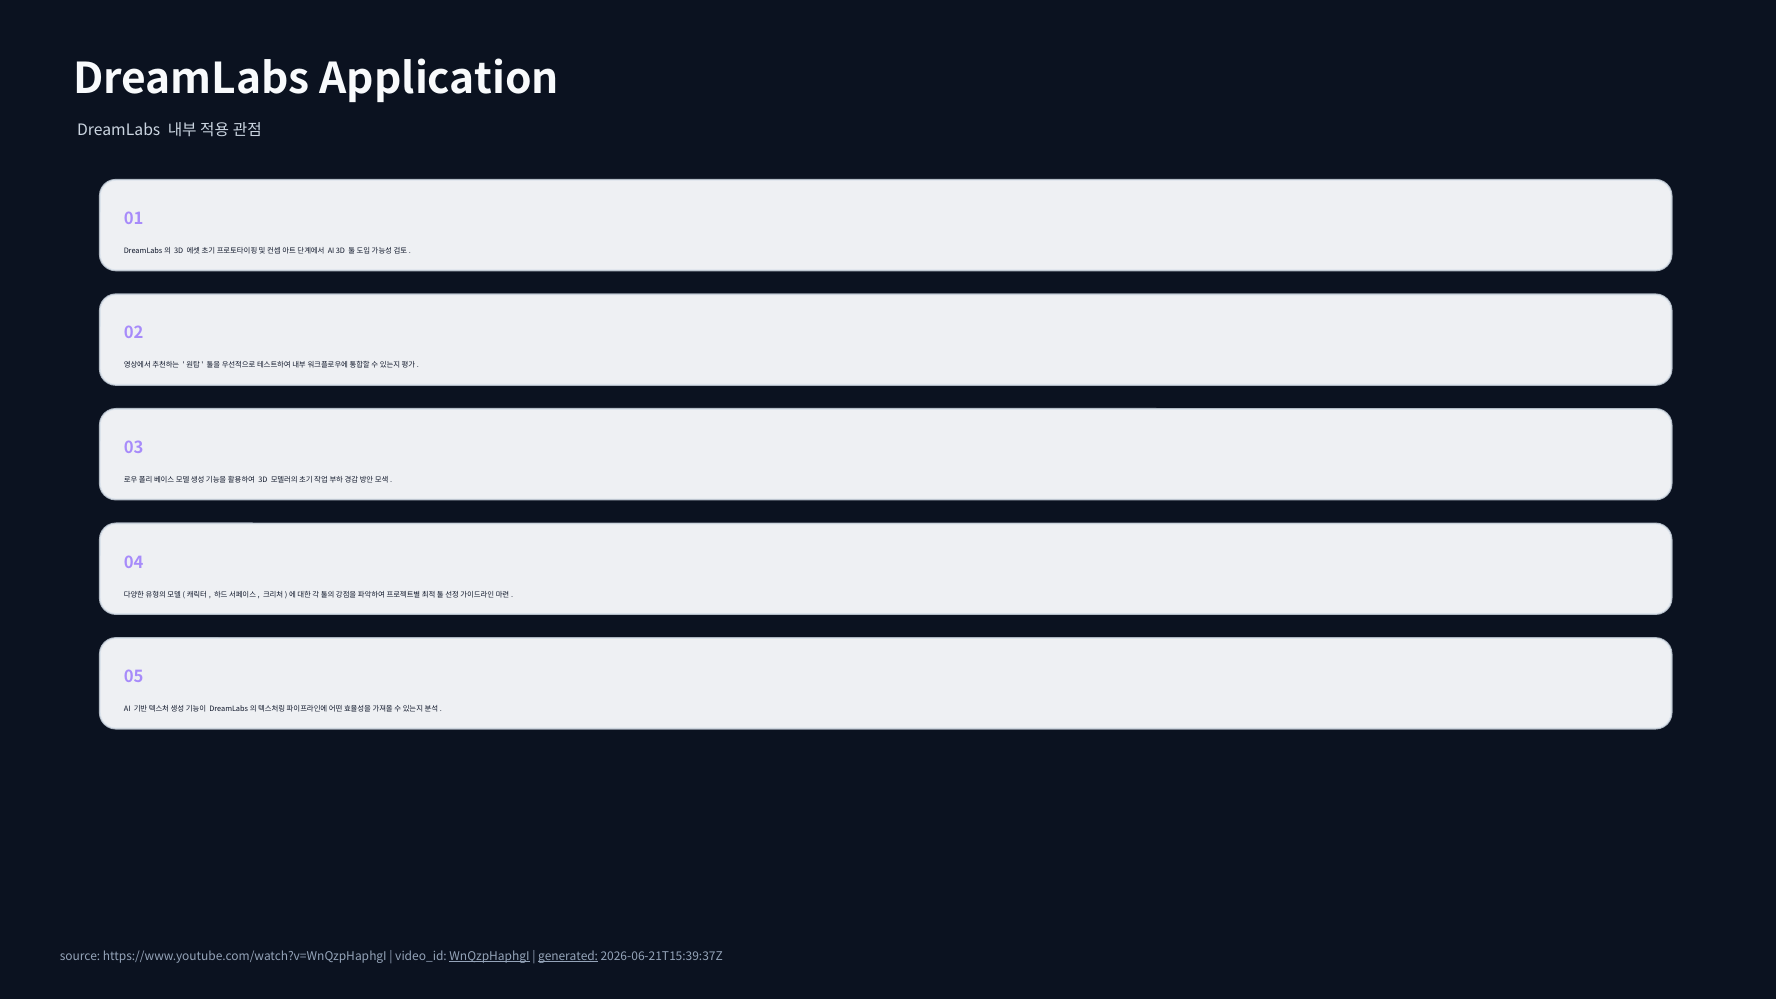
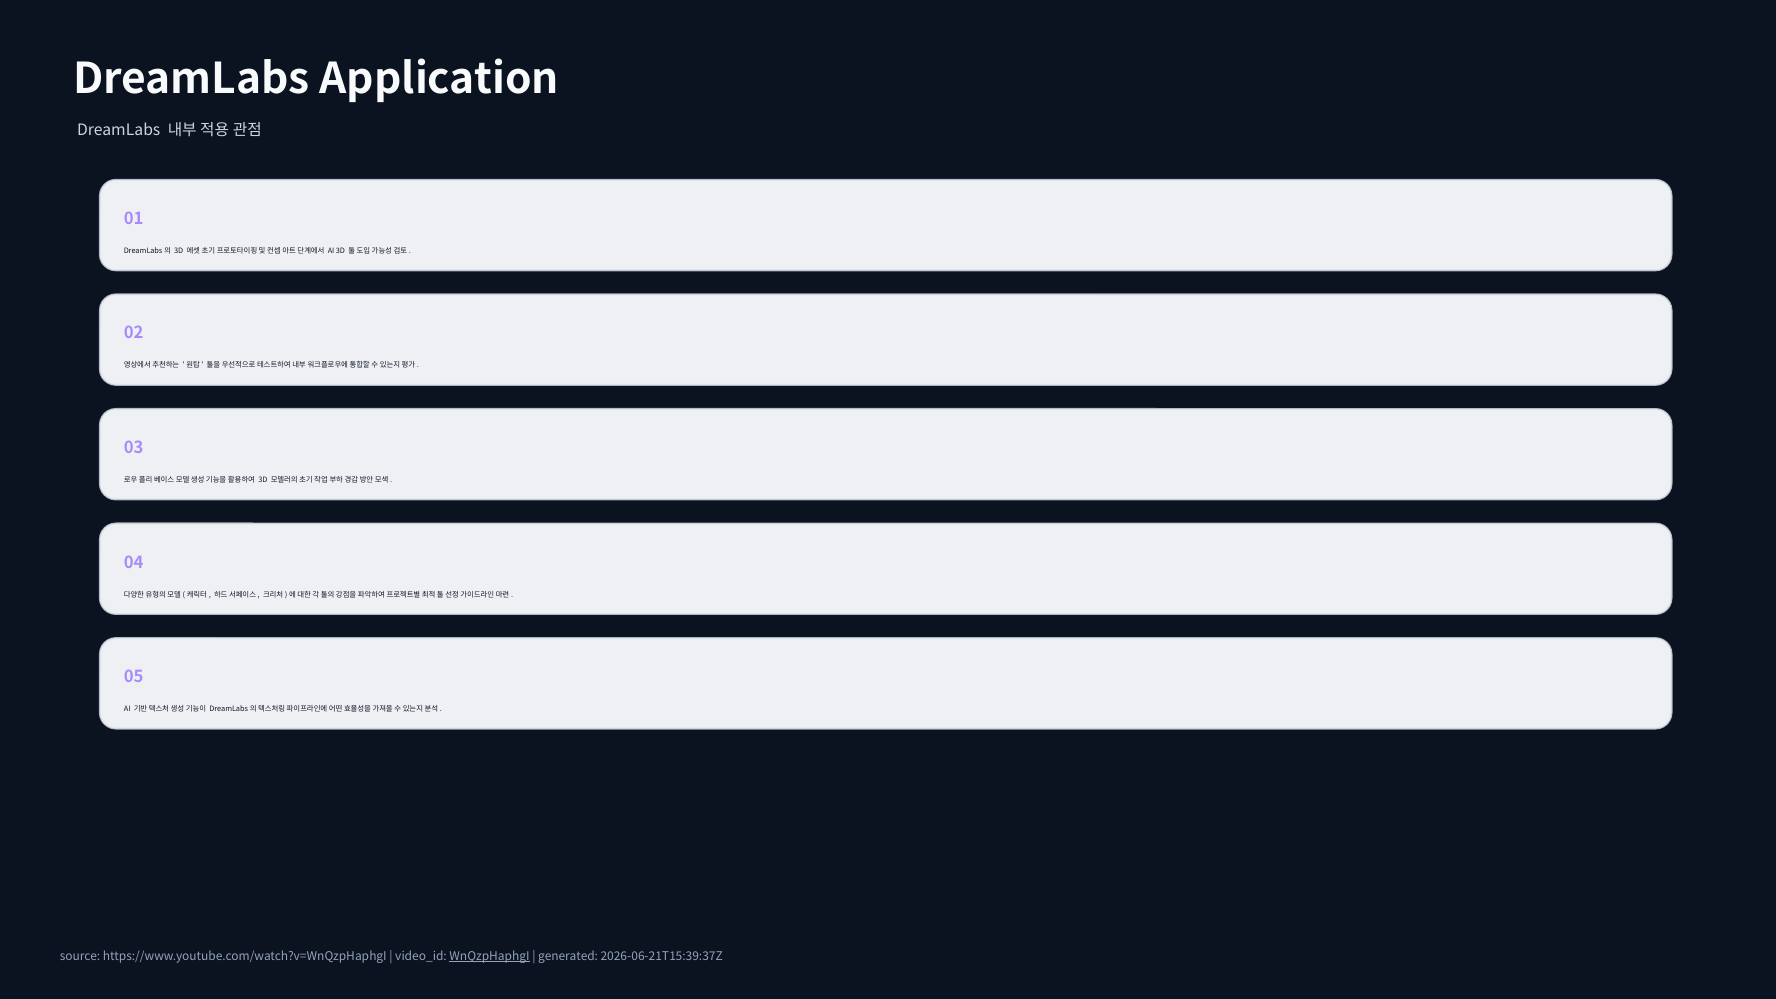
generated underline: present -> none (568, 957)
